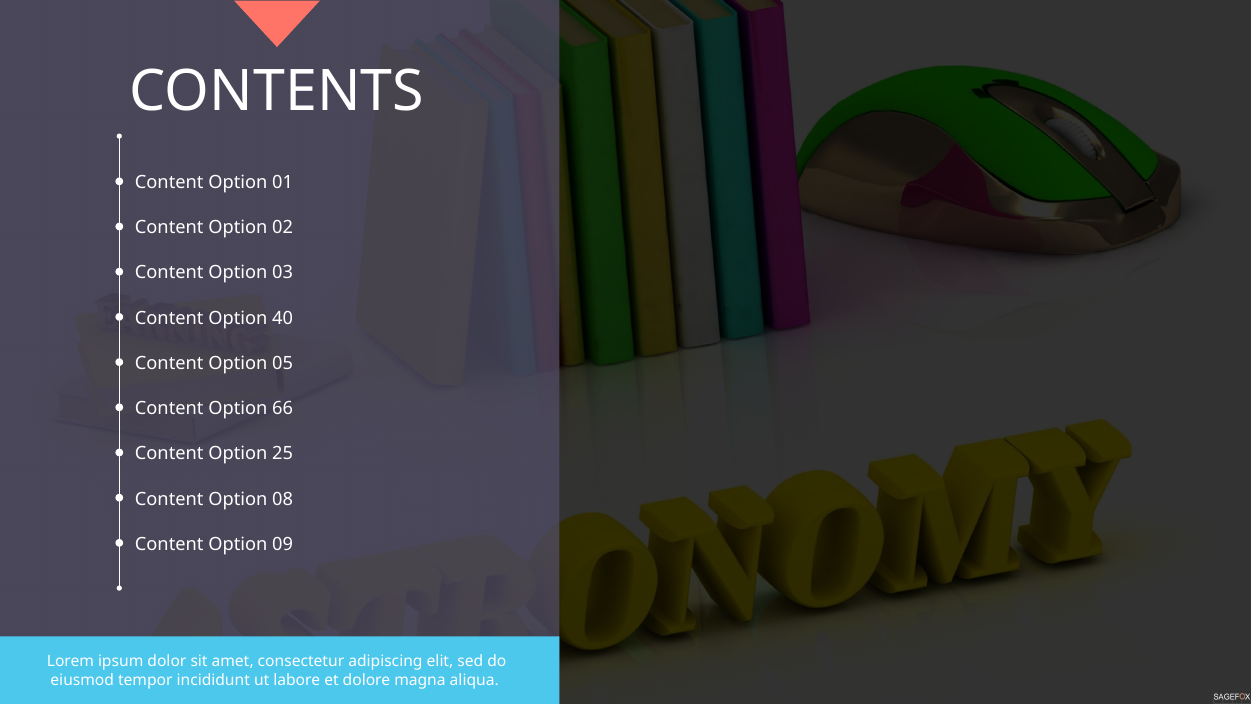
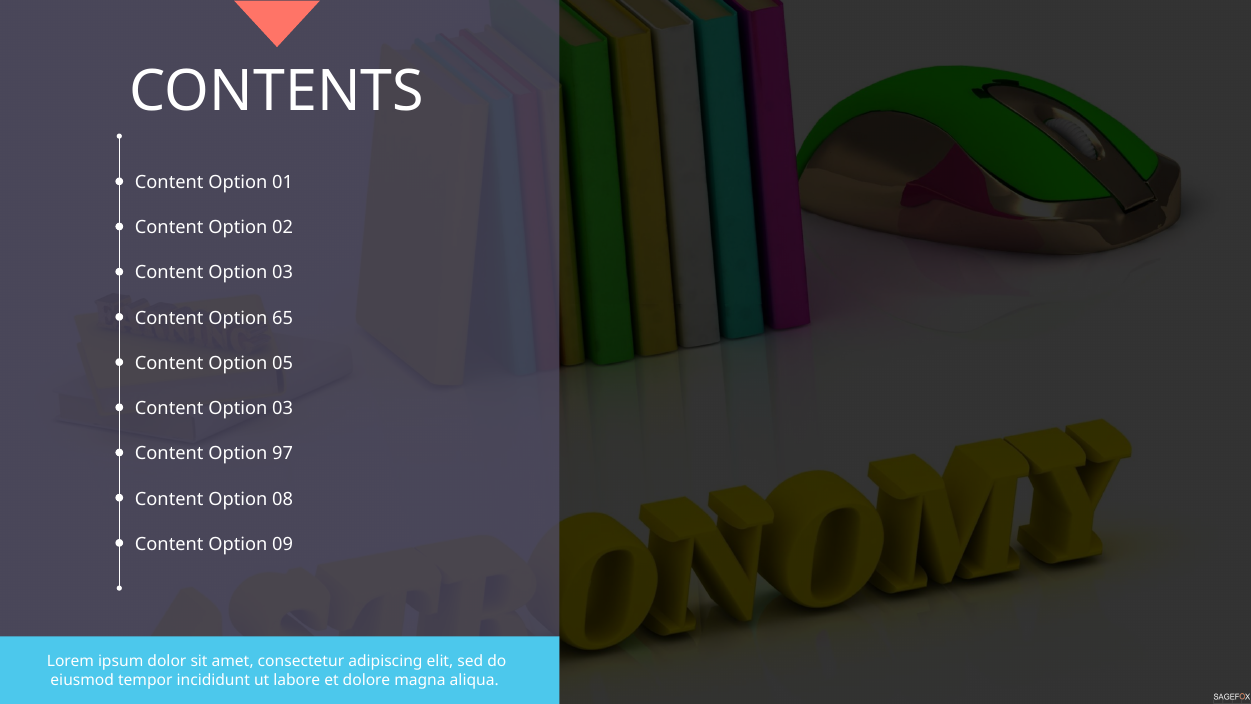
40: 40 -> 65 (283, 318)
66: 66 -> 03 (283, 409)
25: 25 -> 97 (283, 453)
